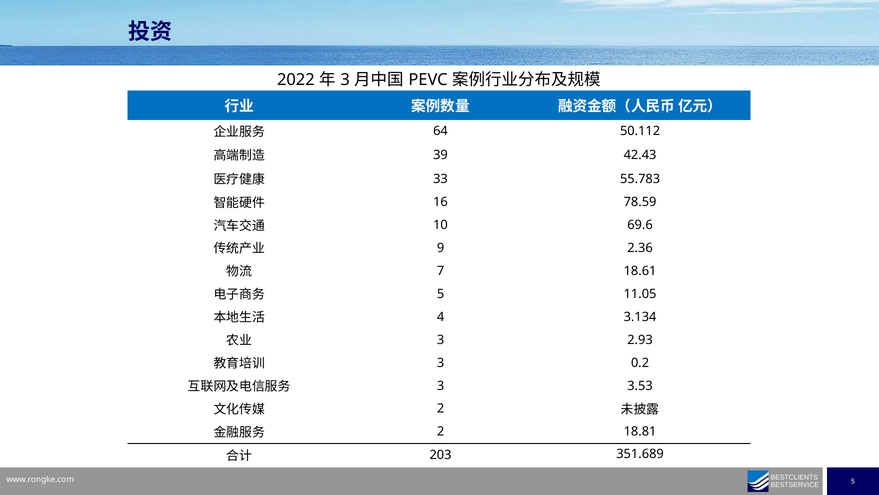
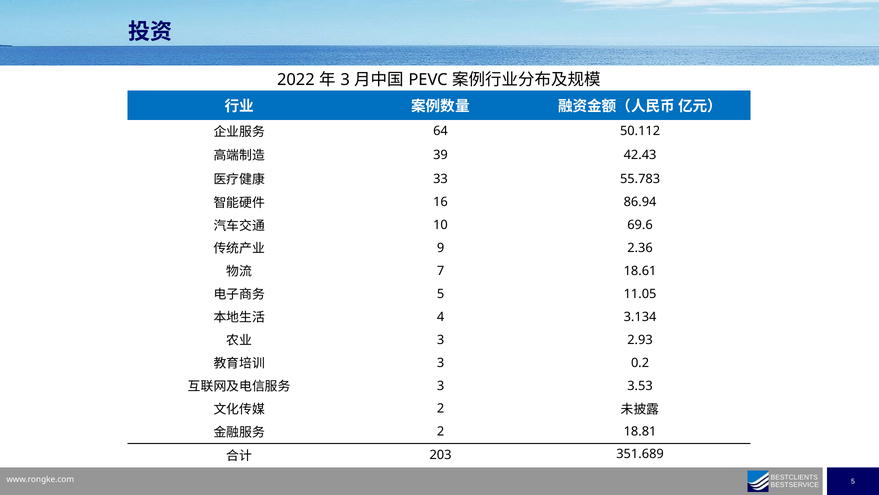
78.59: 78.59 -> 86.94 (640, 202)
